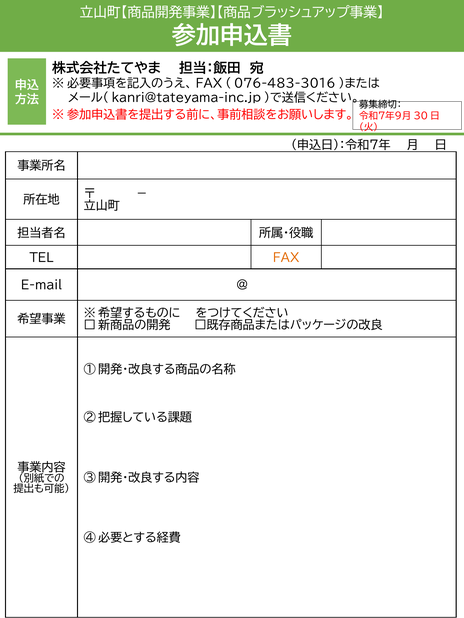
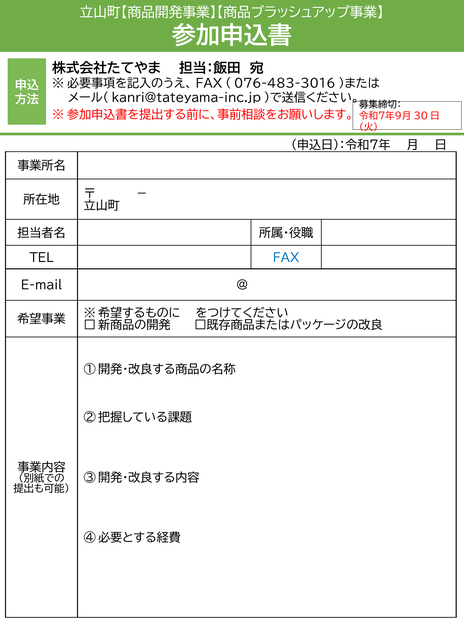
FAX colour: orange -> blue (286, 258)
